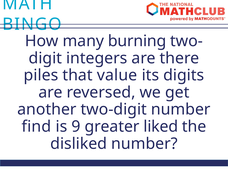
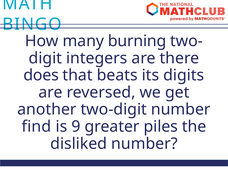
piles: piles -> does (41, 75)
value: value -> beats (117, 75)
liked: liked -> piles (161, 127)
